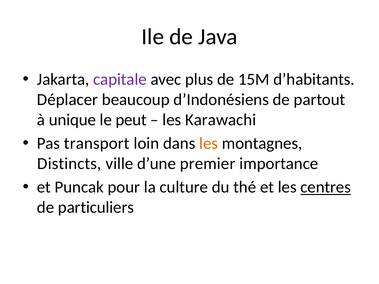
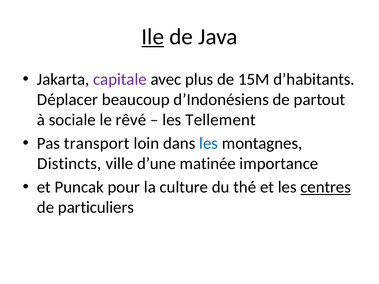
Ile underline: none -> present (153, 37)
unique: unique -> sociale (72, 120)
peut: peut -> rêvé (131, 120)
Karawachi: Karawachi -> Tellement (221, 120)
les colour: orange -> blue (209, 144)
premier: premier -> matinée (208, 164)
